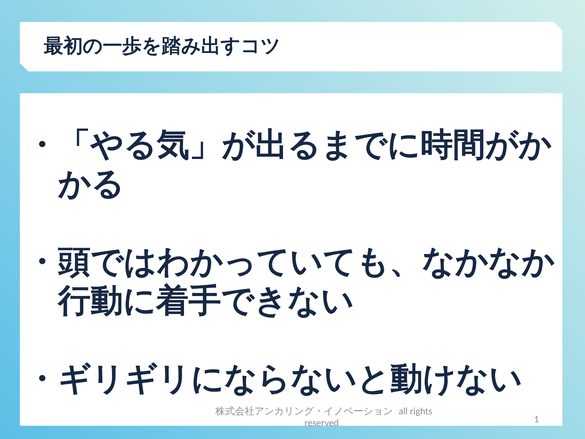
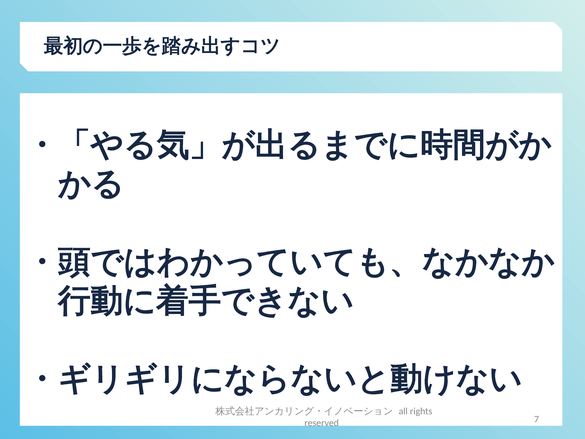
1: 1 -> 7 (537, 419)
